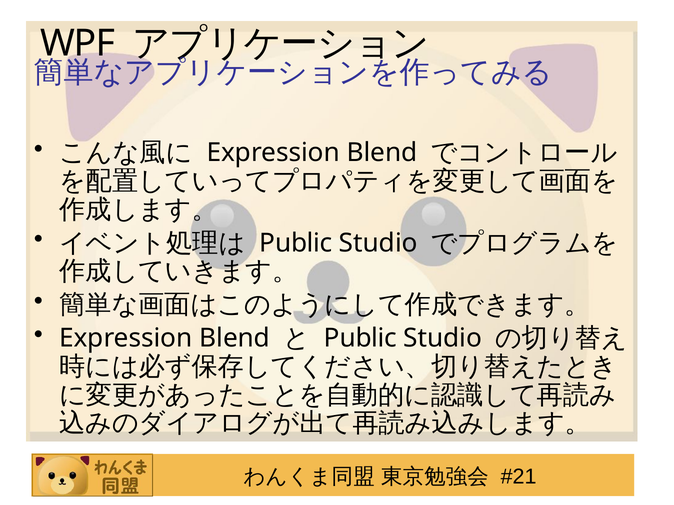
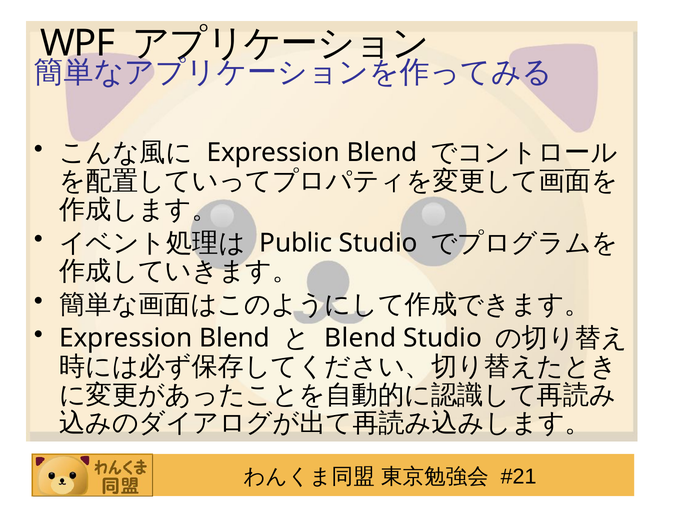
Public: Public -> Blend (360, 339)
